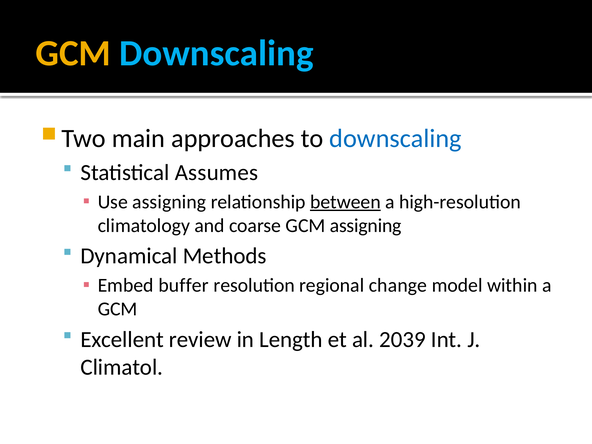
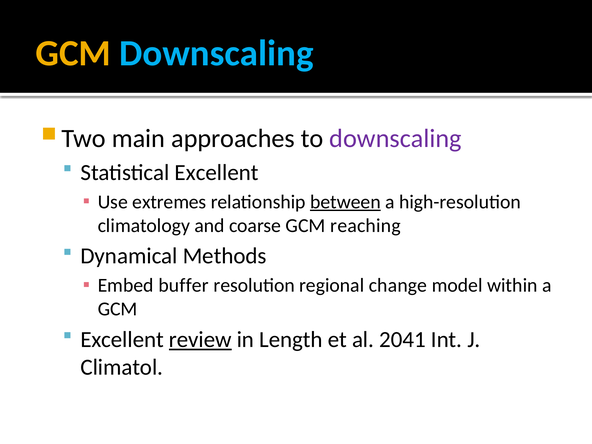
downscaling colour: blue -> purple (395, 138)
Statistical Assumes: Assumes -> Excellent (217, 172)
Use assigning: assigning -> extremes (169, 202)
GCM assigning: assigning -> reaching (365, 226)
review underline: none -> present (200, 340)
2039: 2039 -> 2041 (403, 340)
